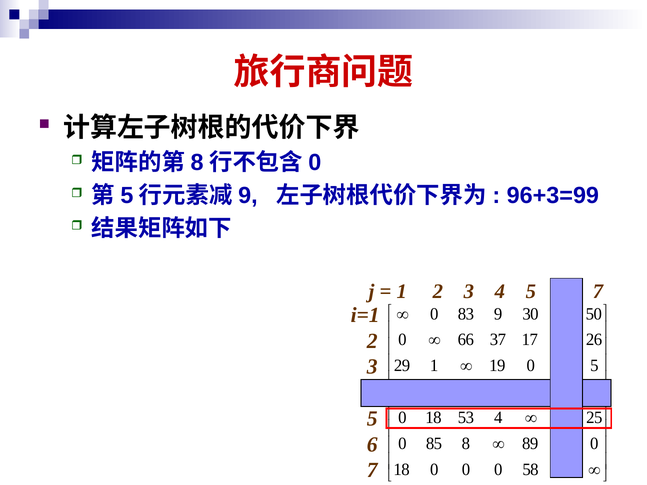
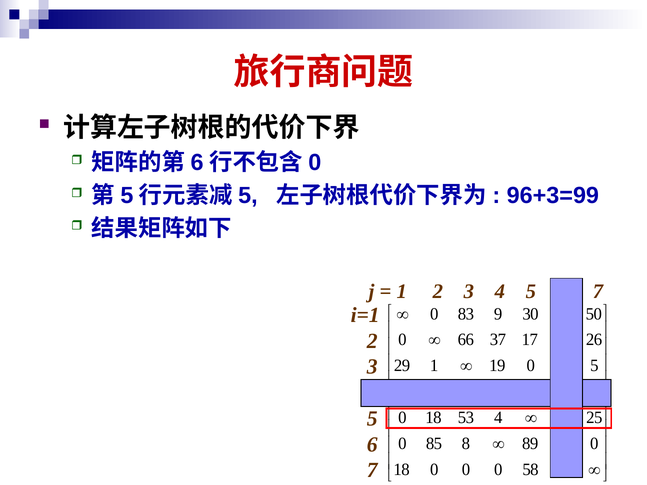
8: 8 -> 6 (197, 163)
9: 9 -> 5 (248, 196)
